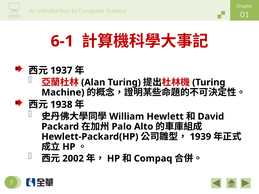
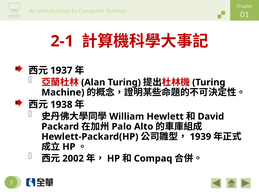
6-1: 6-1 -> 2-1 (62, 41)
